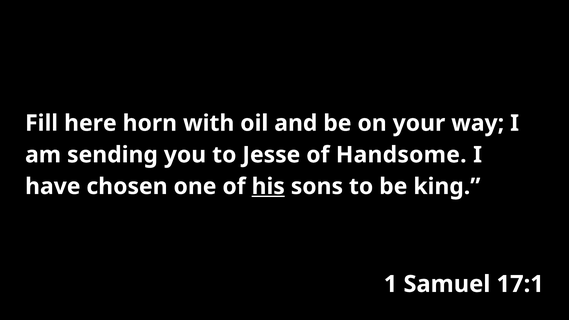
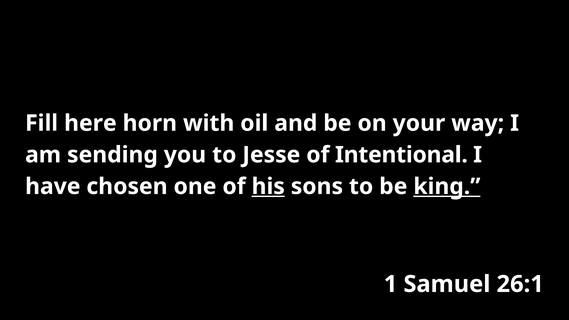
Handsome: Handsome -> Intentional (401, 155)
king underline: none -> present (447, 187)
17:1: 17:1 -> 26:1 (520, 284)
